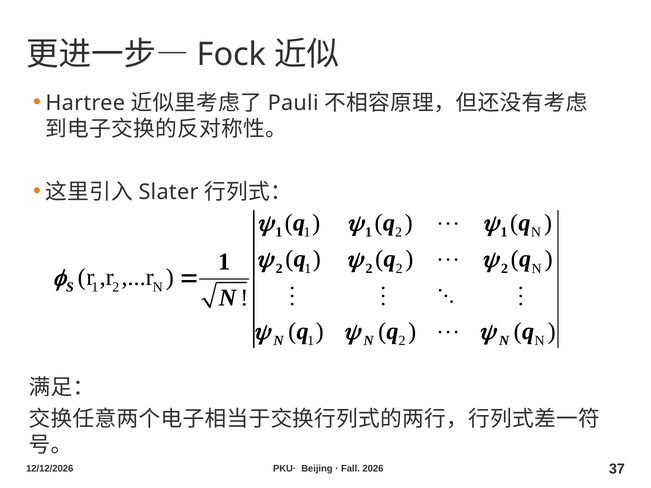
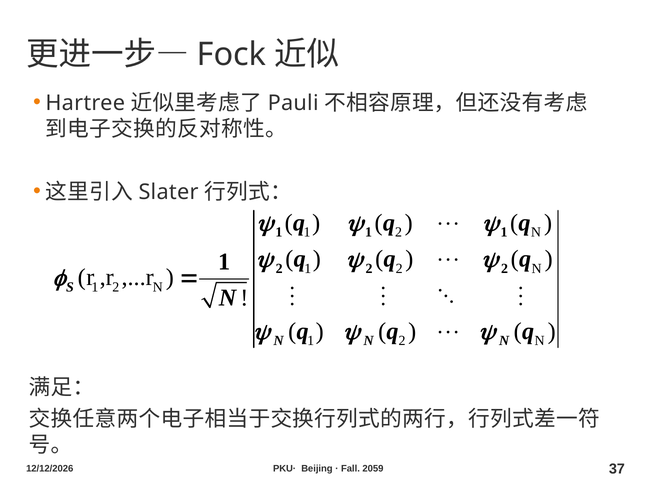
2026: 2026 -> 2059 (373, 469)
